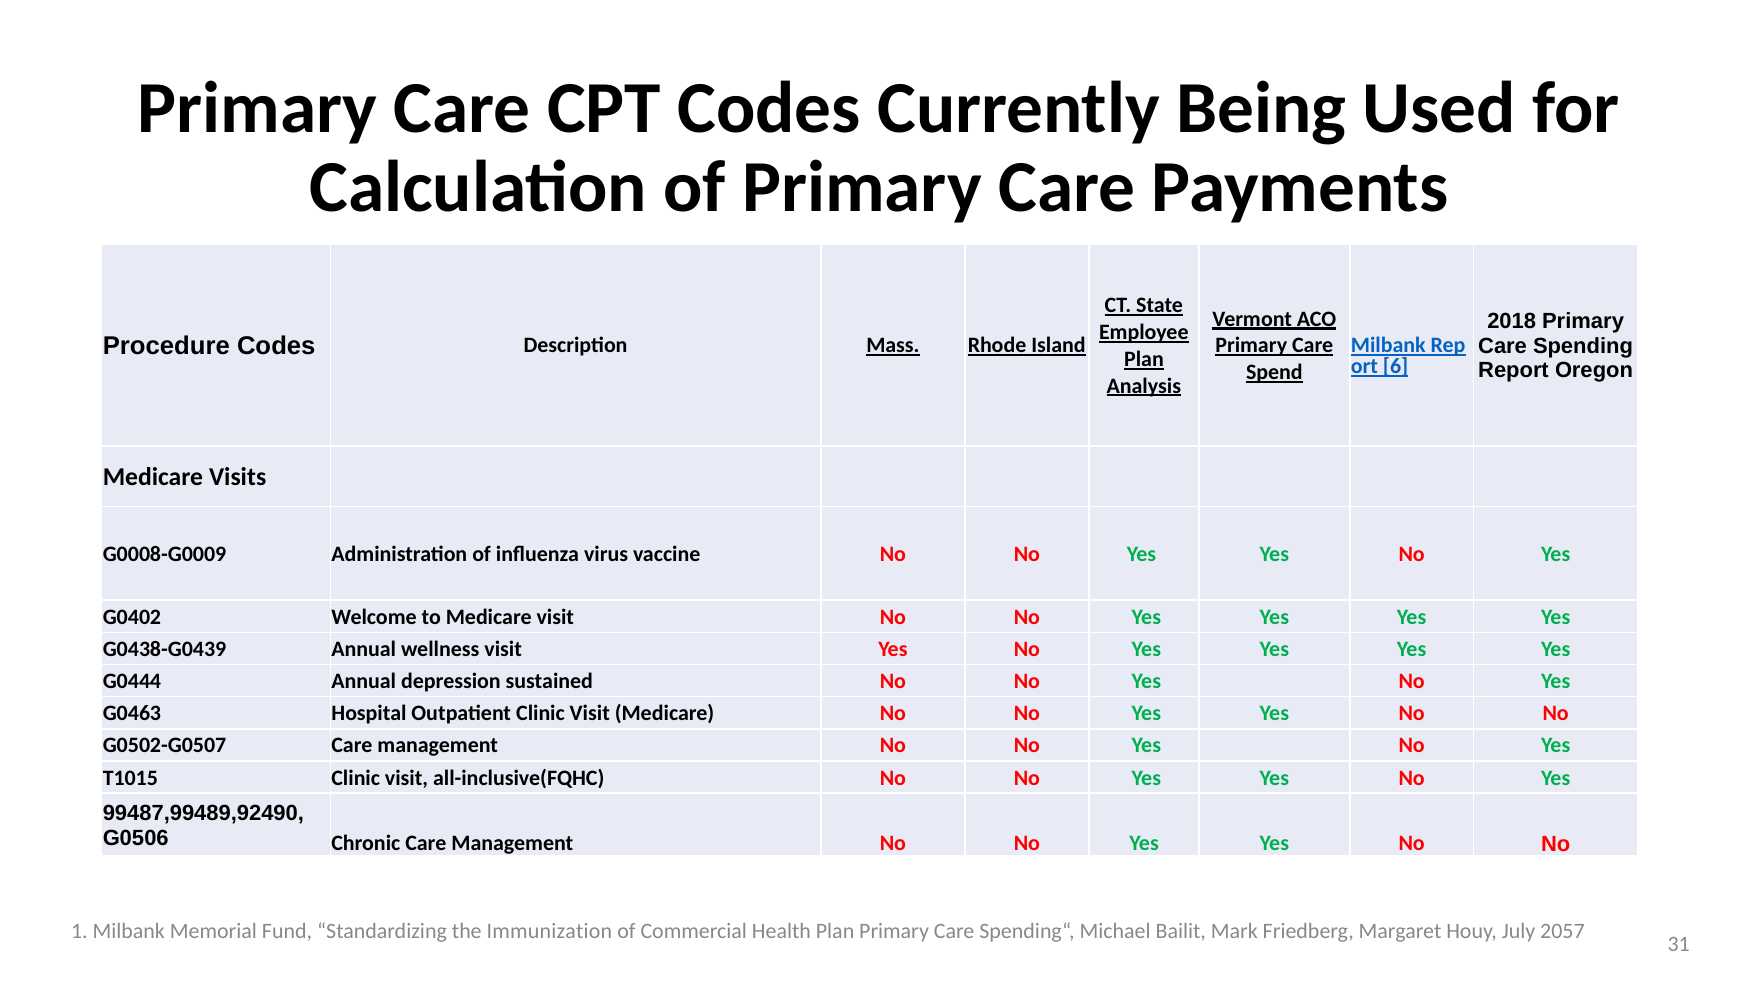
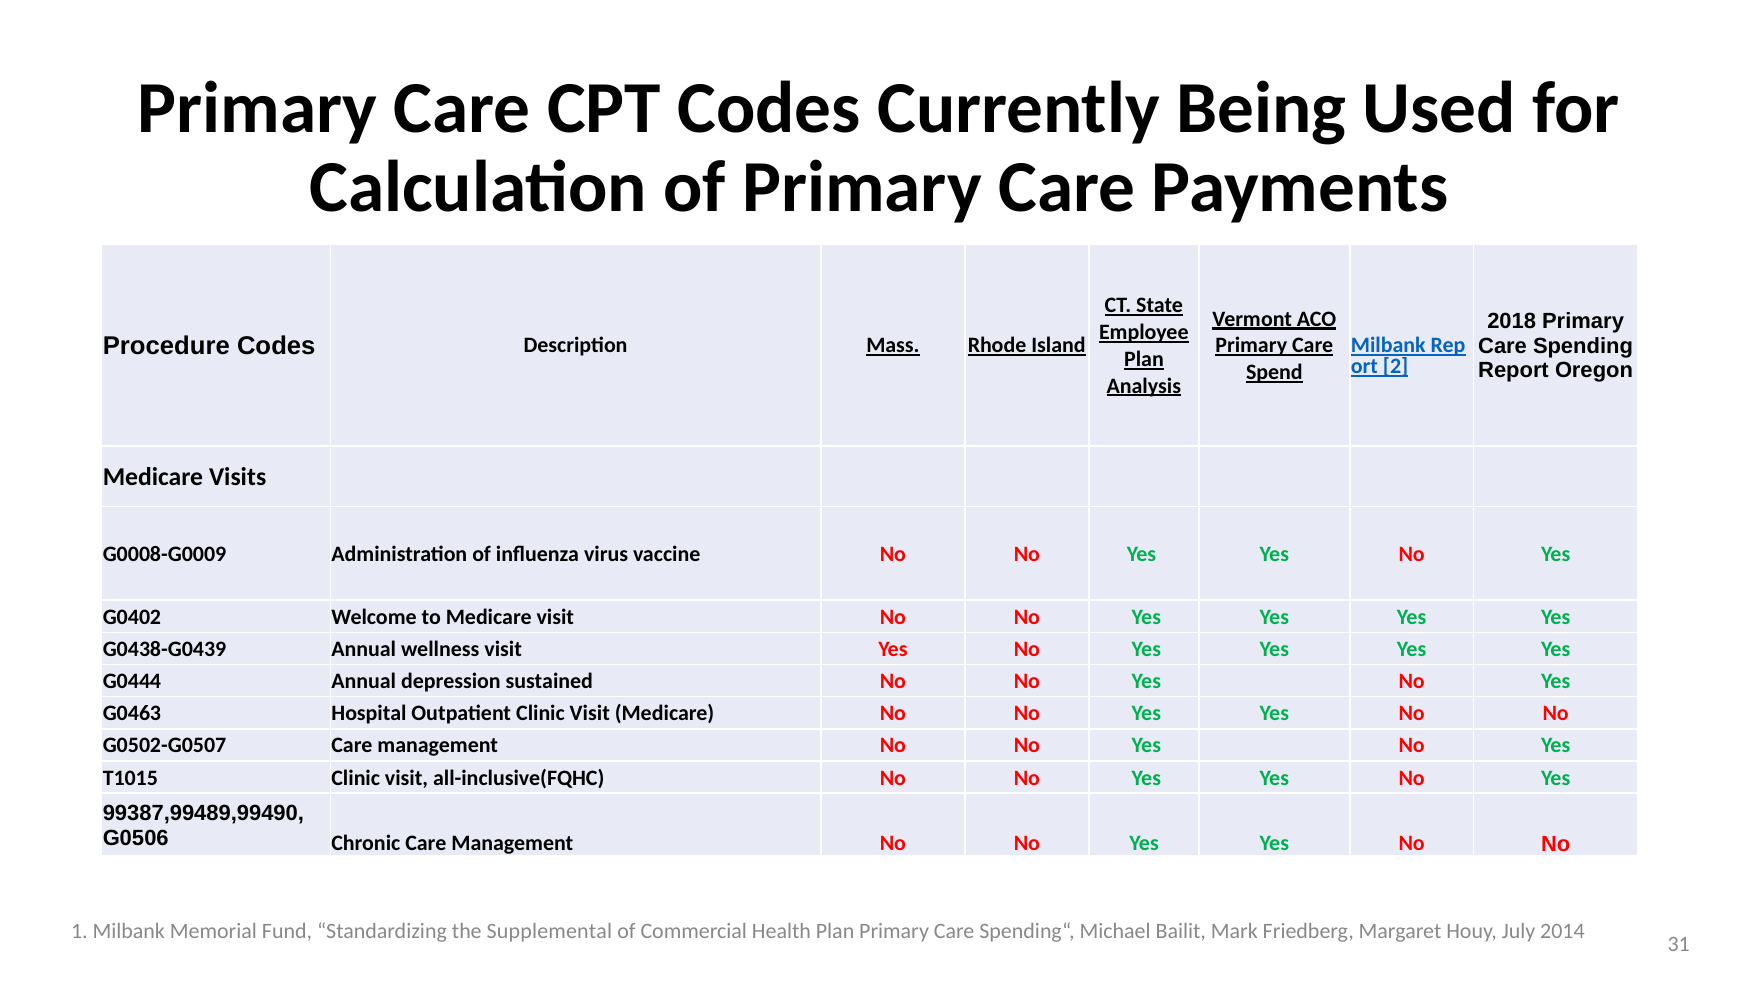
6: 6 -> 2 (1396, 367)
99487,99489,92490: 99487,99489,92490 -> 99387,99489,99490 (203, 814)
Immunization: Immunization -> Supplemental (549, 932)
2057: 2057 -> 2014 (1562, 932)
